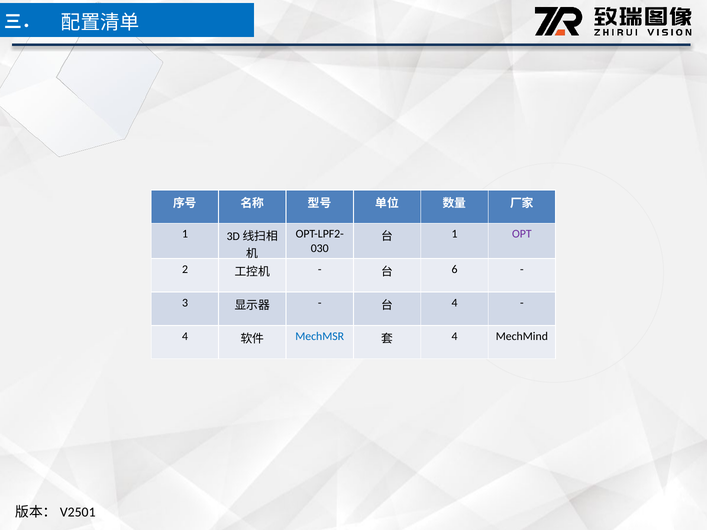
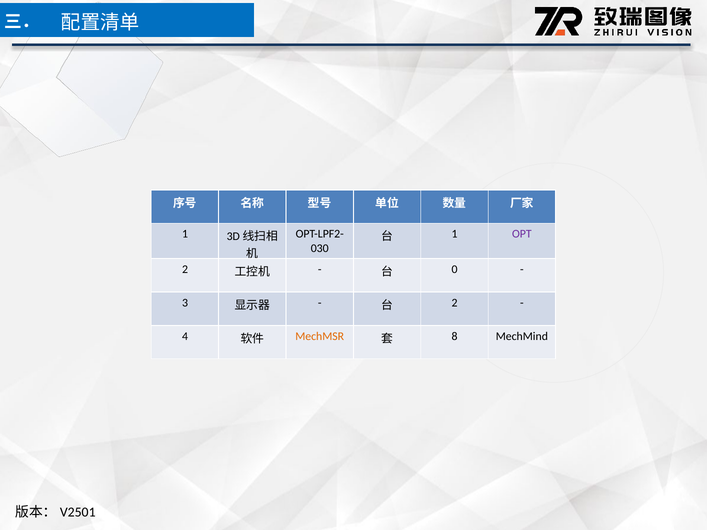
6: 6 -> 0 (455, 270)
4: 4 -> 2 (455, 303)
MechMSR colour: blue -> orange (320, 336)
4: 4 -> 8 (455, 336)
